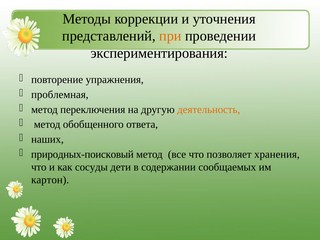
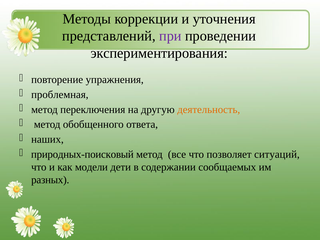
при colour: orange -> purple (170, 36)
хранения: хранения -> ситуаций (277, 154)
сосуды: сосуды -> модели (91, 167)
картон: картон -> разных (50, 180)
